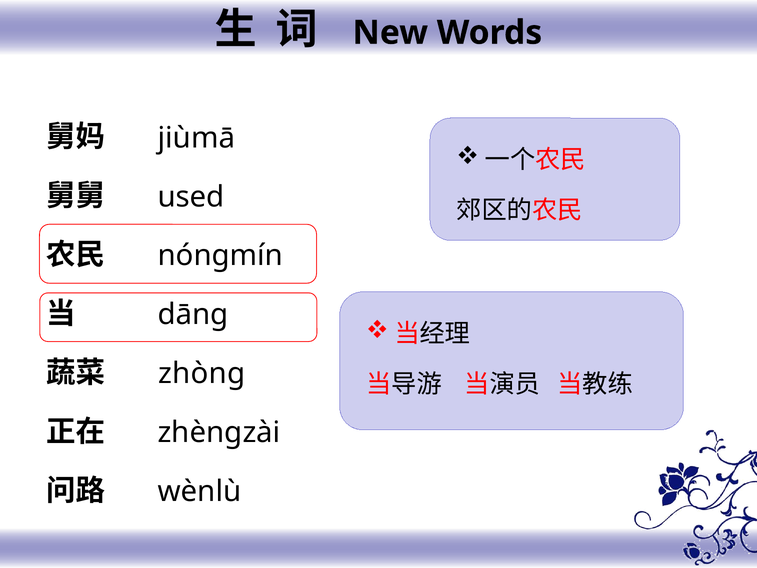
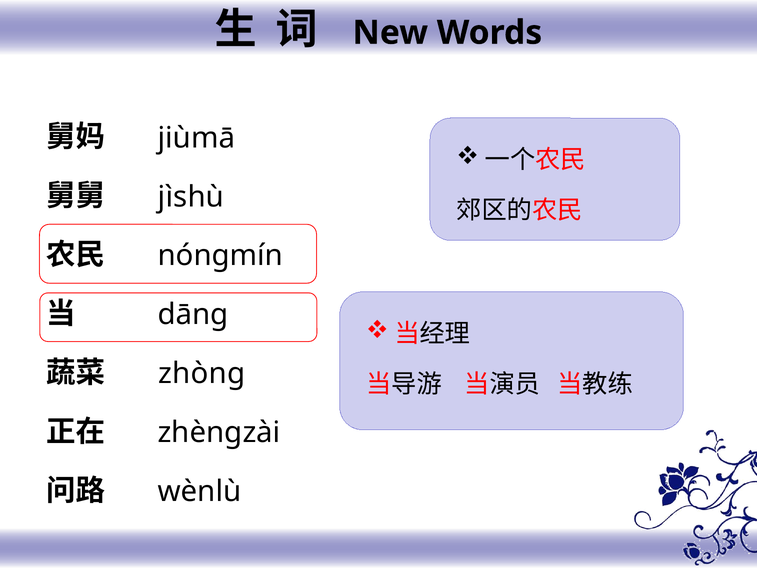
used: used -> jìshù (191, 197)
